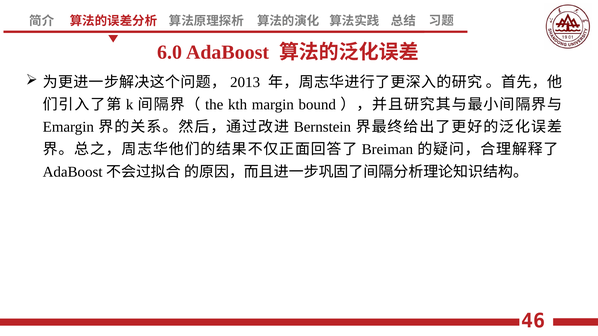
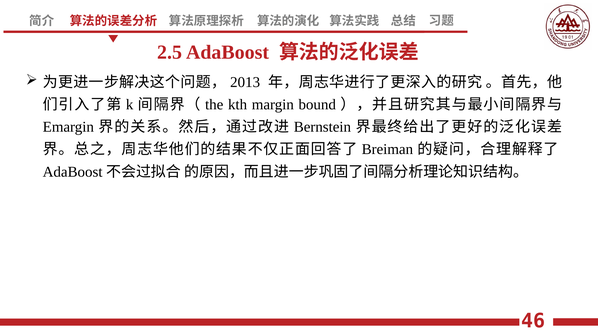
6.0: 6.0 -> 2.5 (170, 52)
